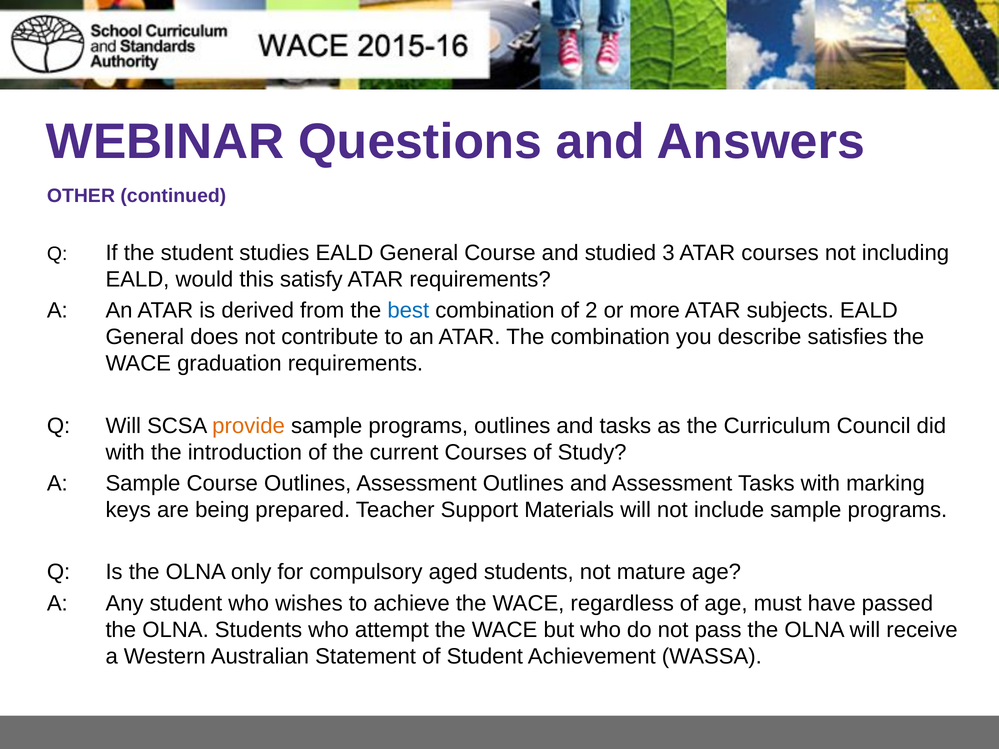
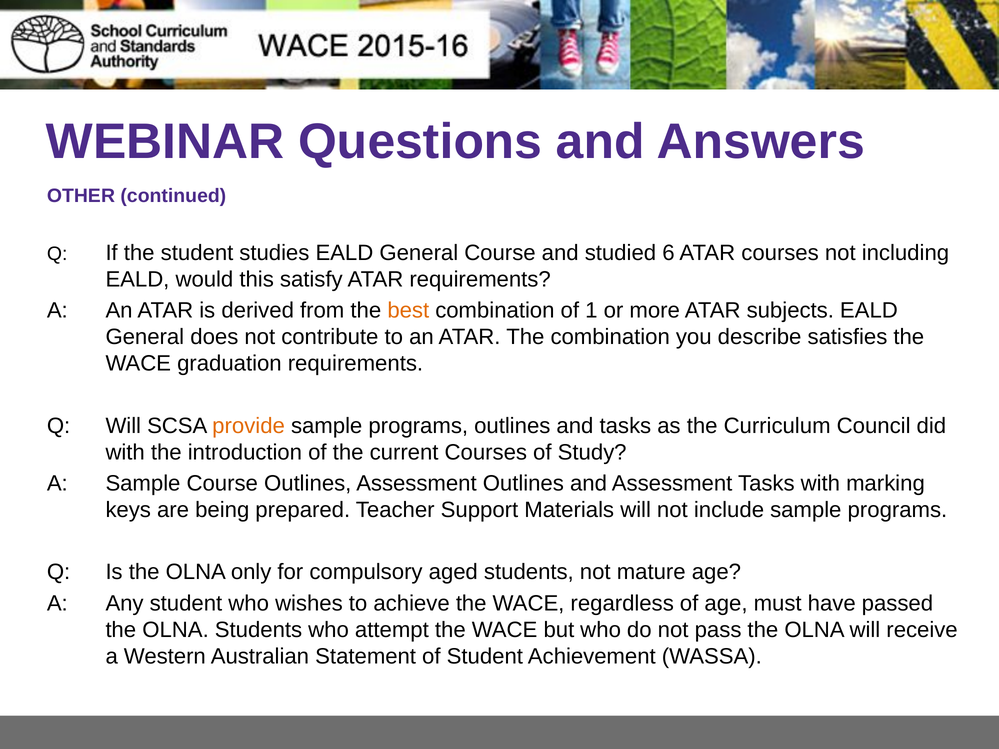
3: 3 -> 6 (668, 253)
best colour: blue -> orange (408, 310)
2: 2 -> 1 (591, 310)
